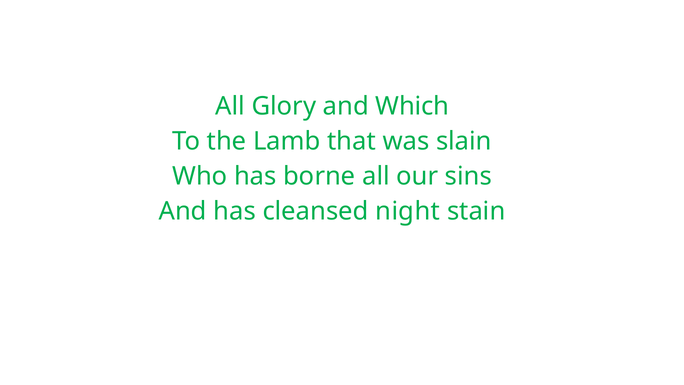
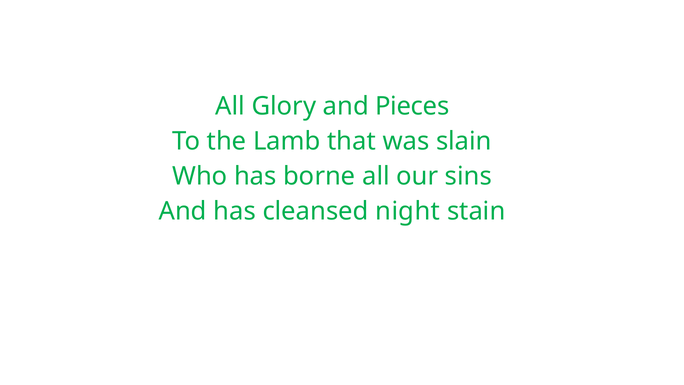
Which: Which -> Pieces (412, 106)
